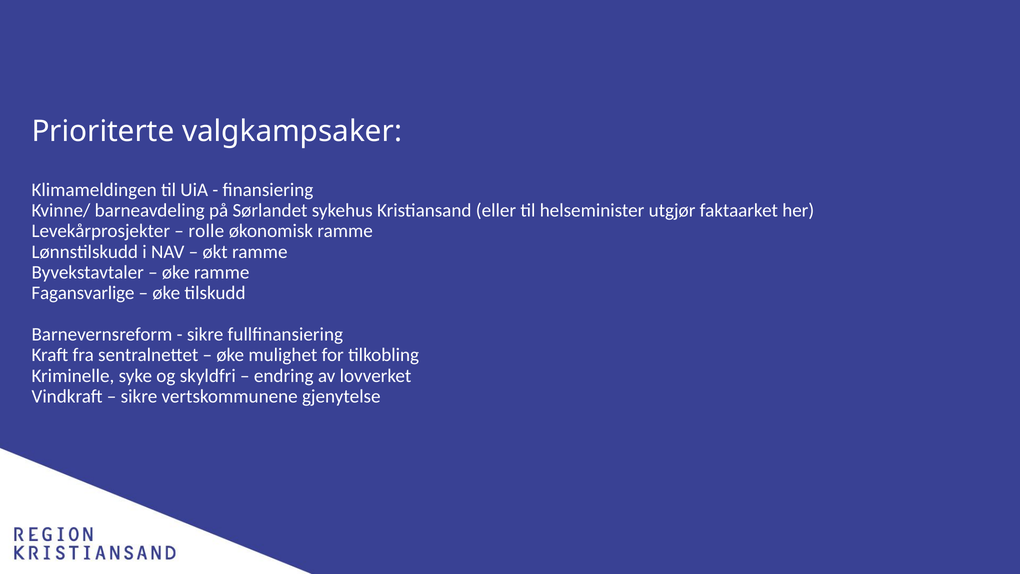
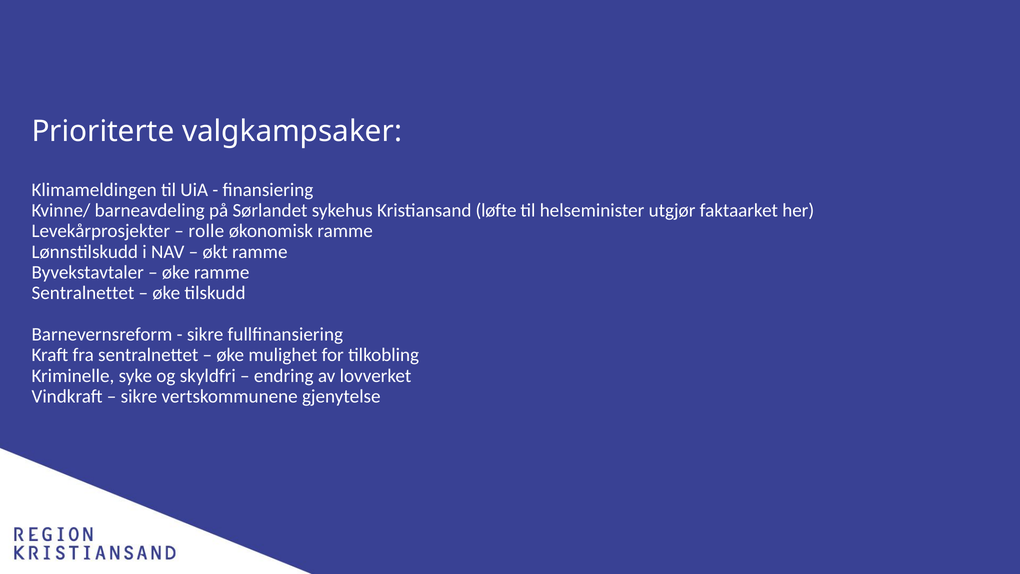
eller: eller -> løfte (496, 210)
Fagansvarlige: Fagansvarlige -> Sentralnettet (83, 293)
